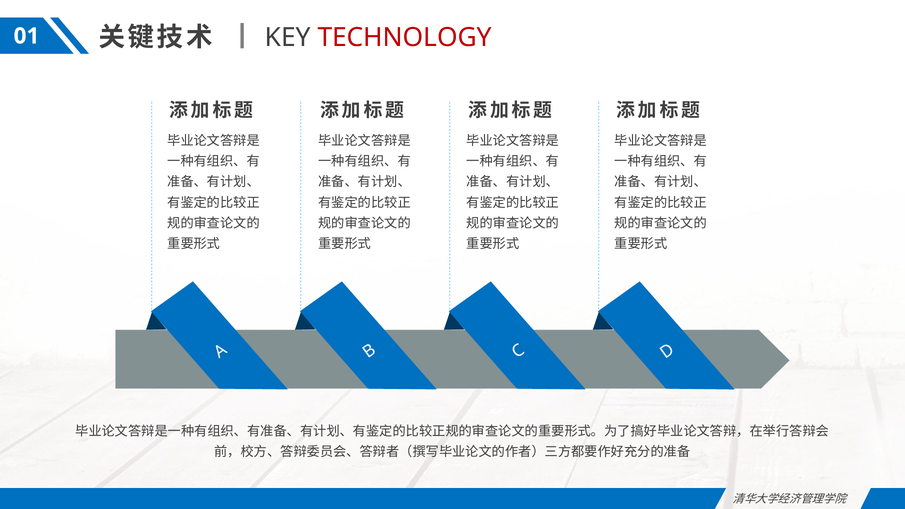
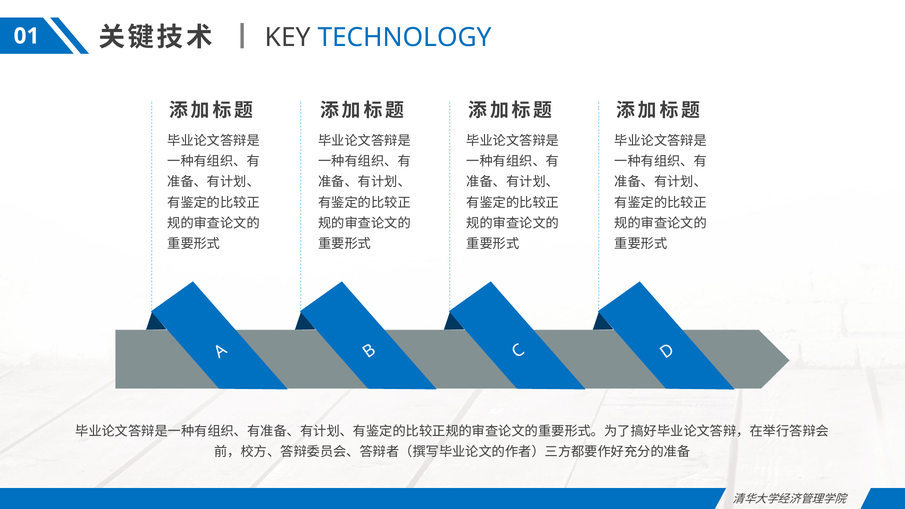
TECHNOLOGY colour: red -> blue (405, 37)
